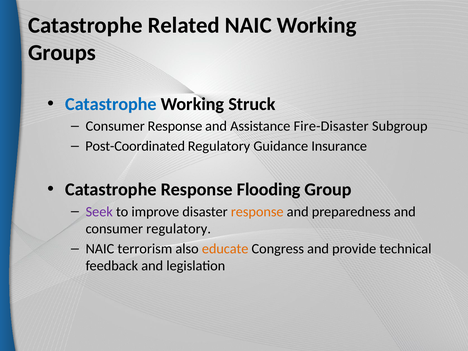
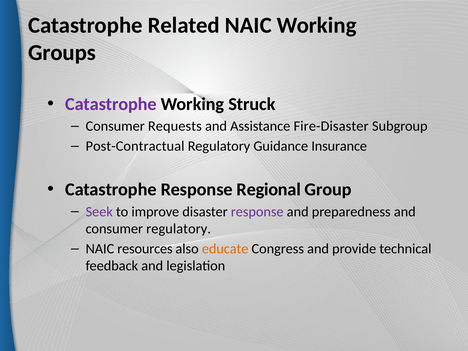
Catastrophe colour: blue -> purple (111, 104)
Consumer Response: Response -> Requests (175, 126)
Post-Coordinated: Post-Coordinated -> Post-Contractual (135, 146)
Flooding: Flooding -> Regional (269, 190)
response colour: orange -> purple (257, 212)
terrorism: terrorism -> resources (145, 249)
